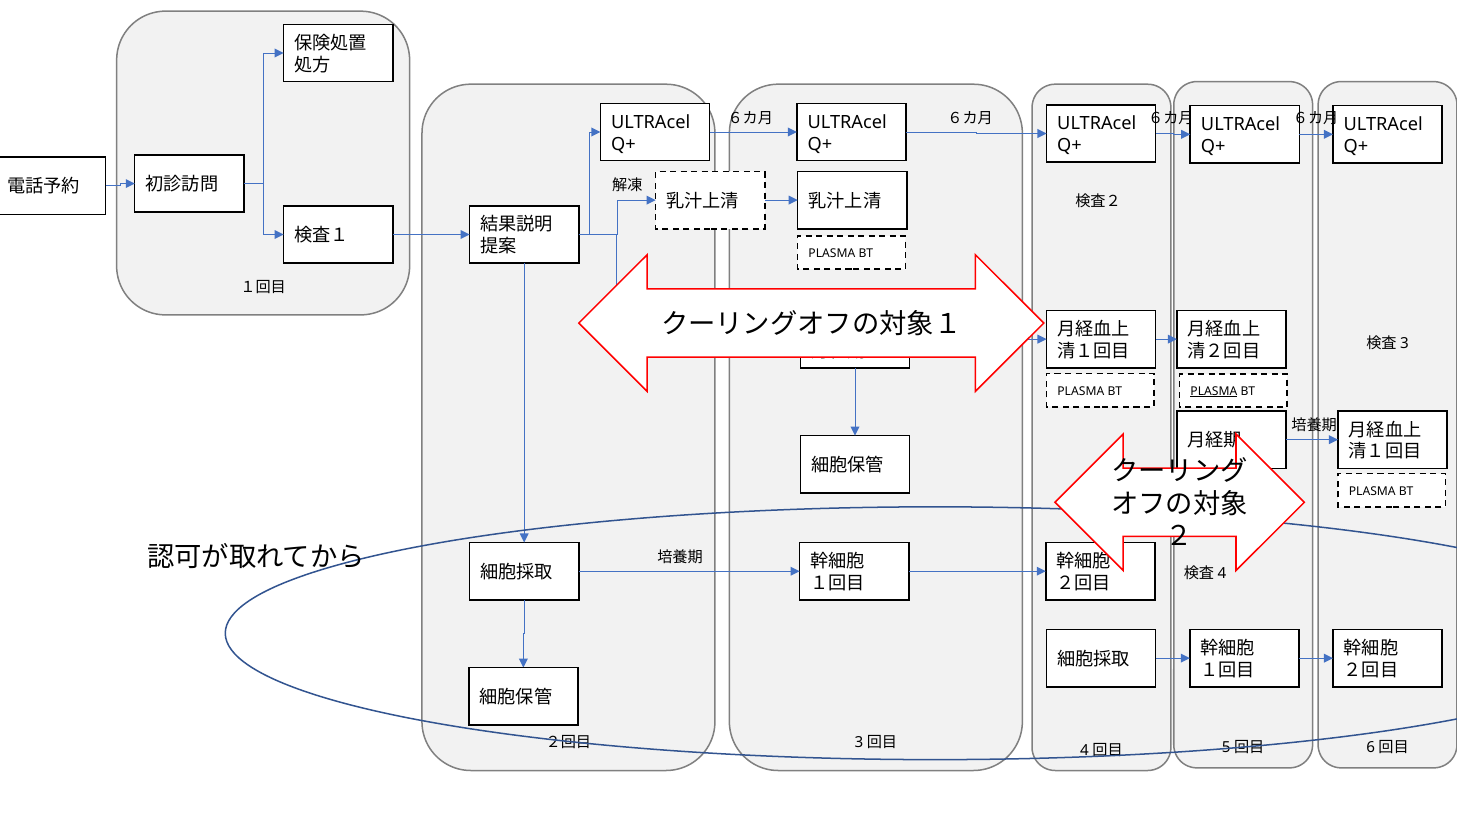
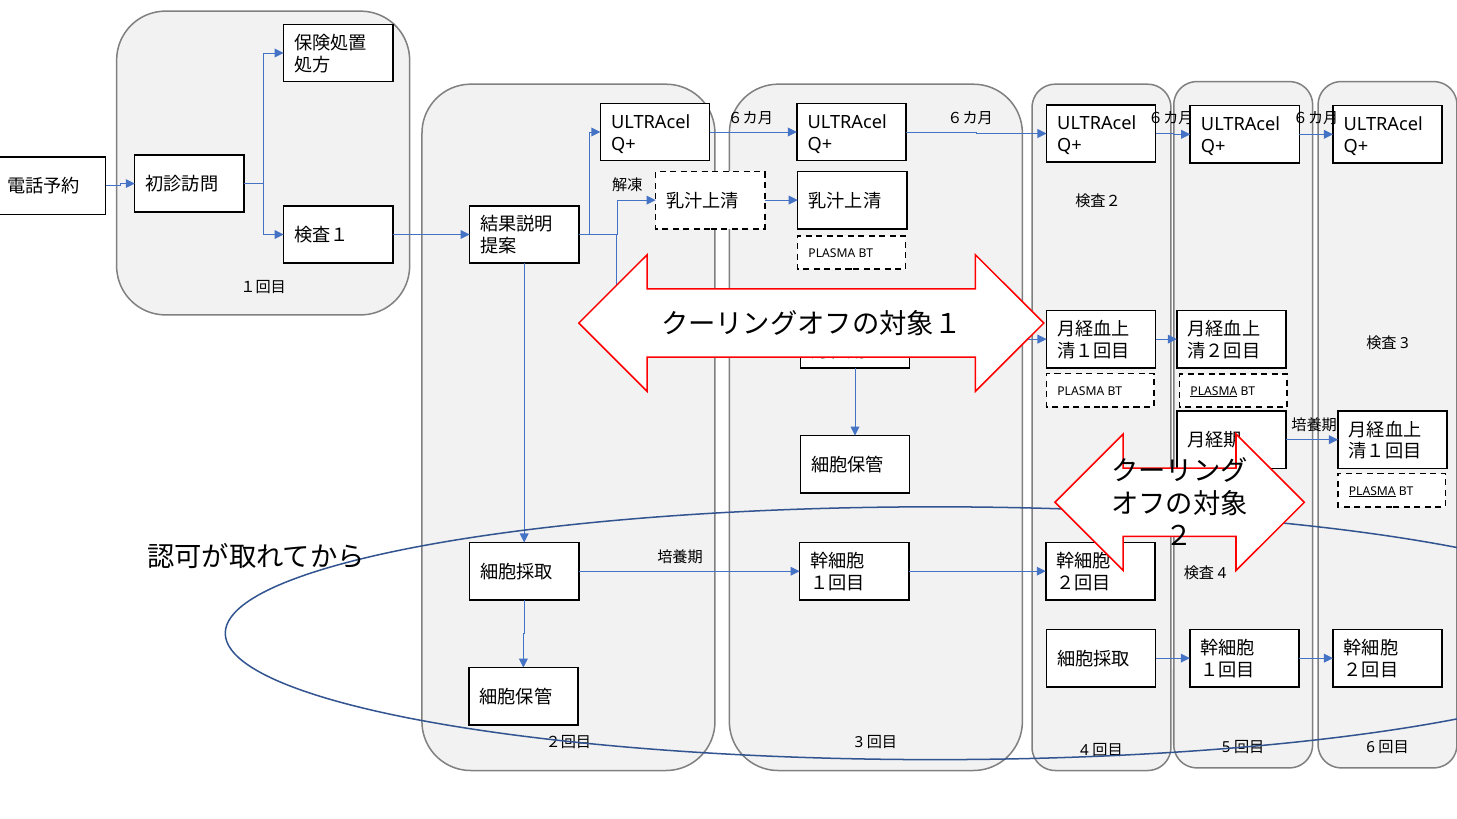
PLASMA underline: none -> present (1372, 491)
